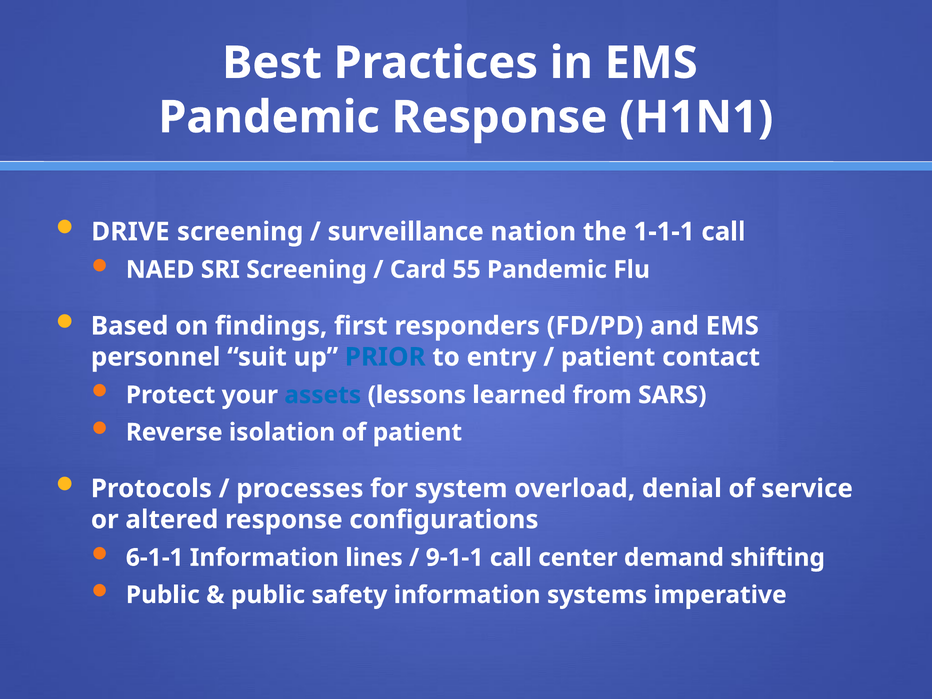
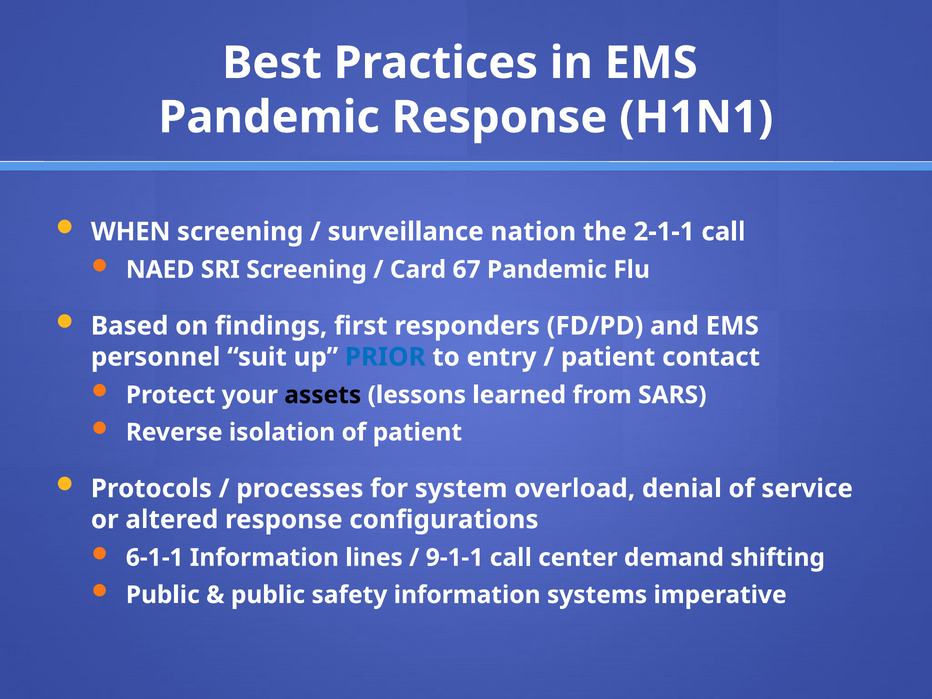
DRIVE: DRIVE -> WHEN (131, 232)
1-1-1: 1-1-1 -> 2-1-1 (664, 232)
55: 55 -> 67 (467, 270)
assets colour: blue -> black (323, 395)
